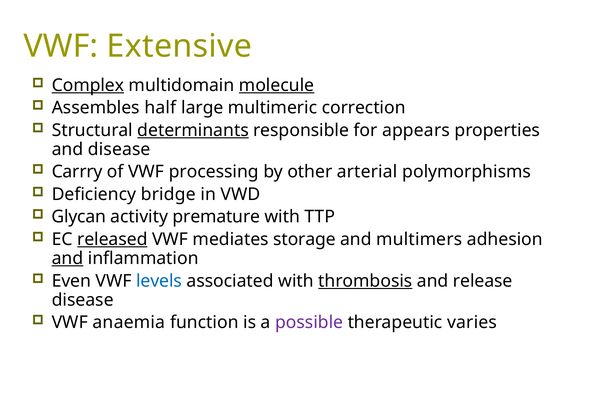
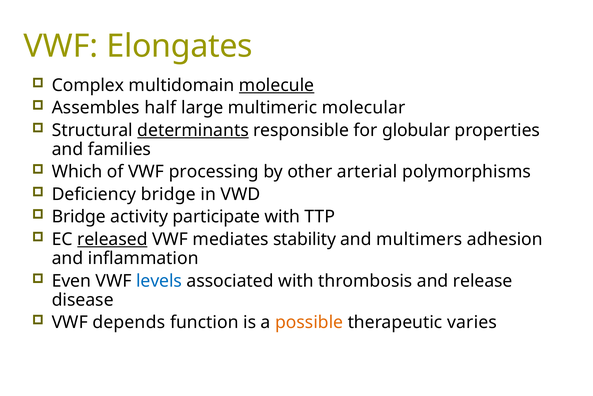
Extensive: Extensive -> Elongates (180, 46)
Complex underline: present -> none (88, 85)
correction: correction -> molecular (364, 108)
appears: appears -> globular (416, 130)
and disease: disease -> families (119, 149)
Carrry: Carrry -> Which (77, 172)
Glycan: Glycan -> Bridge (79, 216)
premature: premature -> participate (216, 216)
storage: storage -> stability (305, 239)
and underline: present -> none (68, 258)
thrombosis underline: present -> none (365, 280)
anaemia: anaemia -> depends (129, 322)
possible colour: purple -> orange (309, 322)
